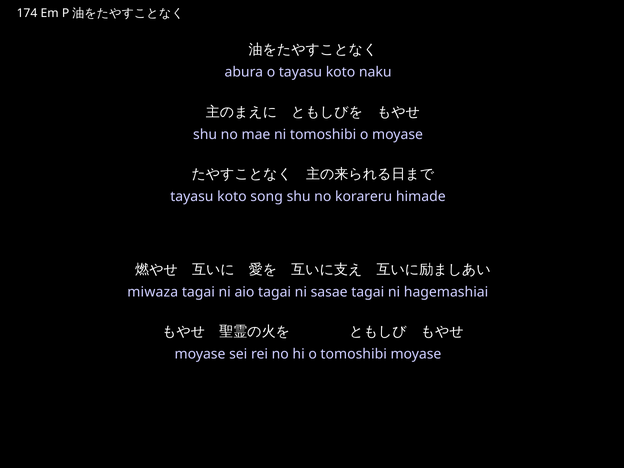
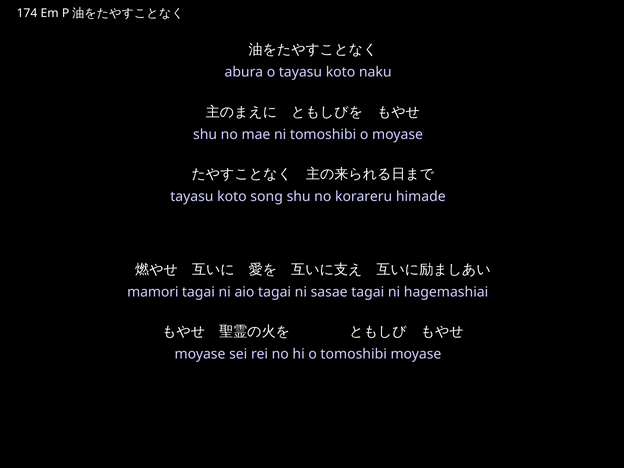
miwaza: miwaza -> mamori (153, 292)
